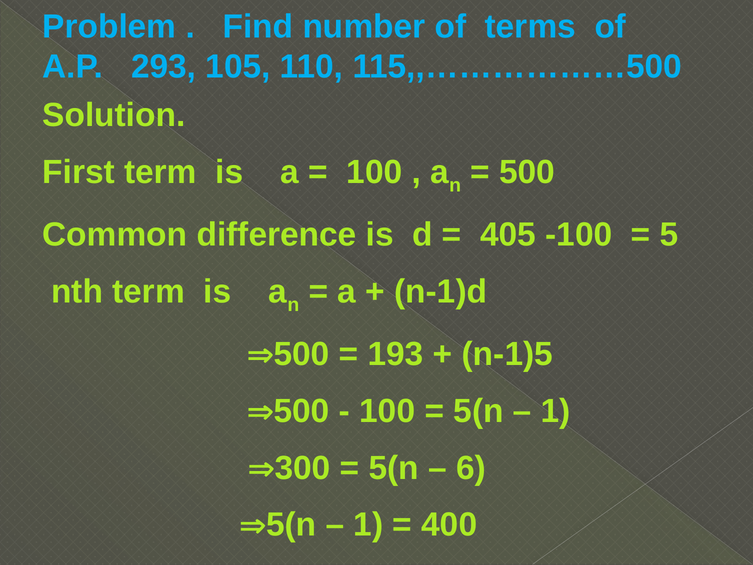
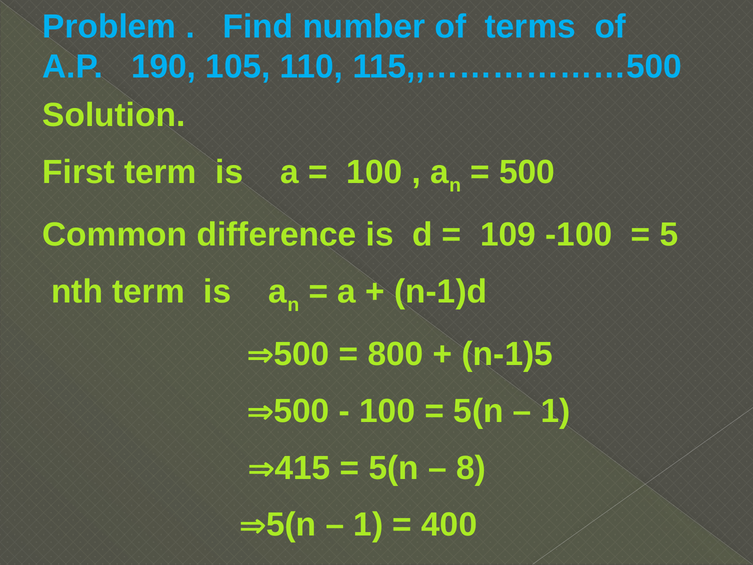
293: 293 -> 190 (164, 67)
405: 405 -> 109 (508, 235)
193: 193 -> 800 (396, 354)
300: 300 -> 415 (303, 468)
6: 6 -> 8 (471, 468)
